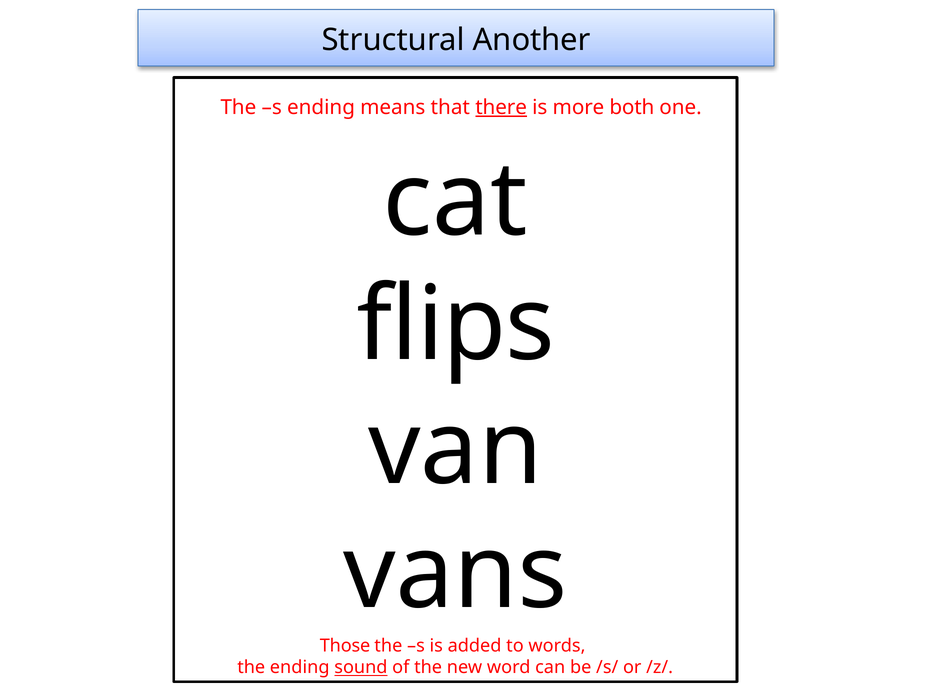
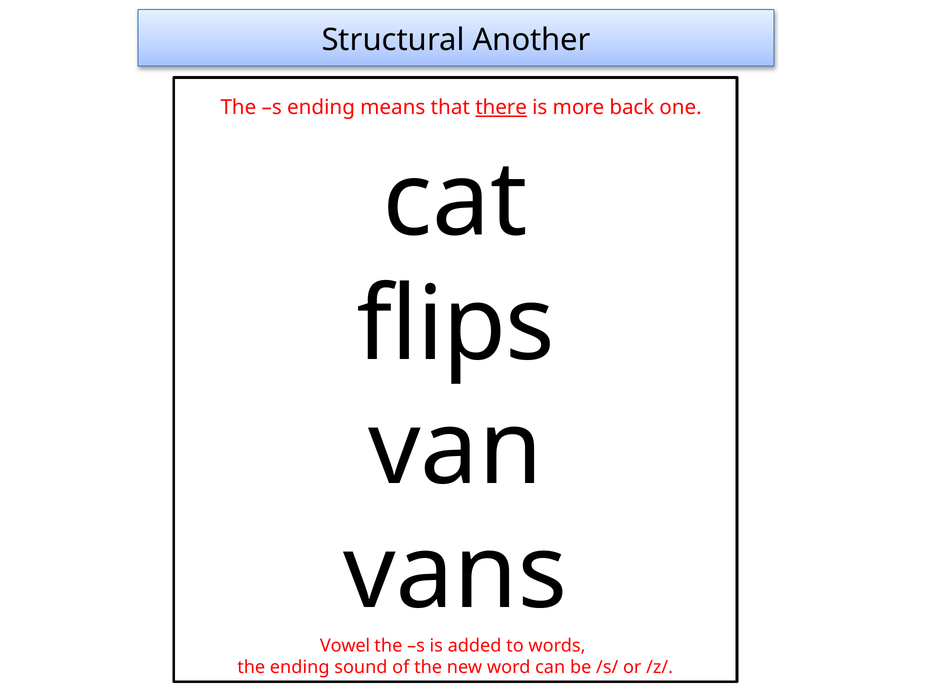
both: both -> back (632, 107)
Those: Those -> Vowel (345, 646)
sound underline: present -> none (361, 668)
